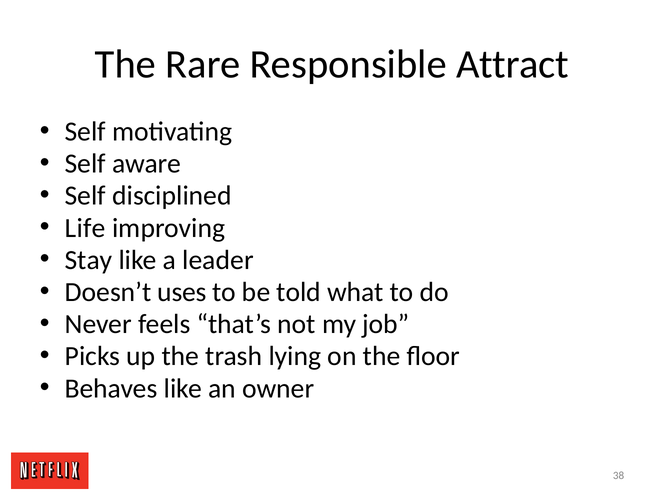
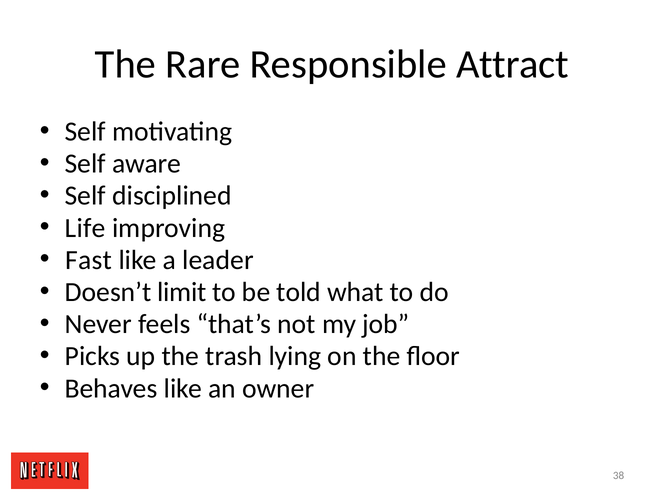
Stay: Stay -> Fast (88, 260)
uses: uses -> limit (182, 292)
